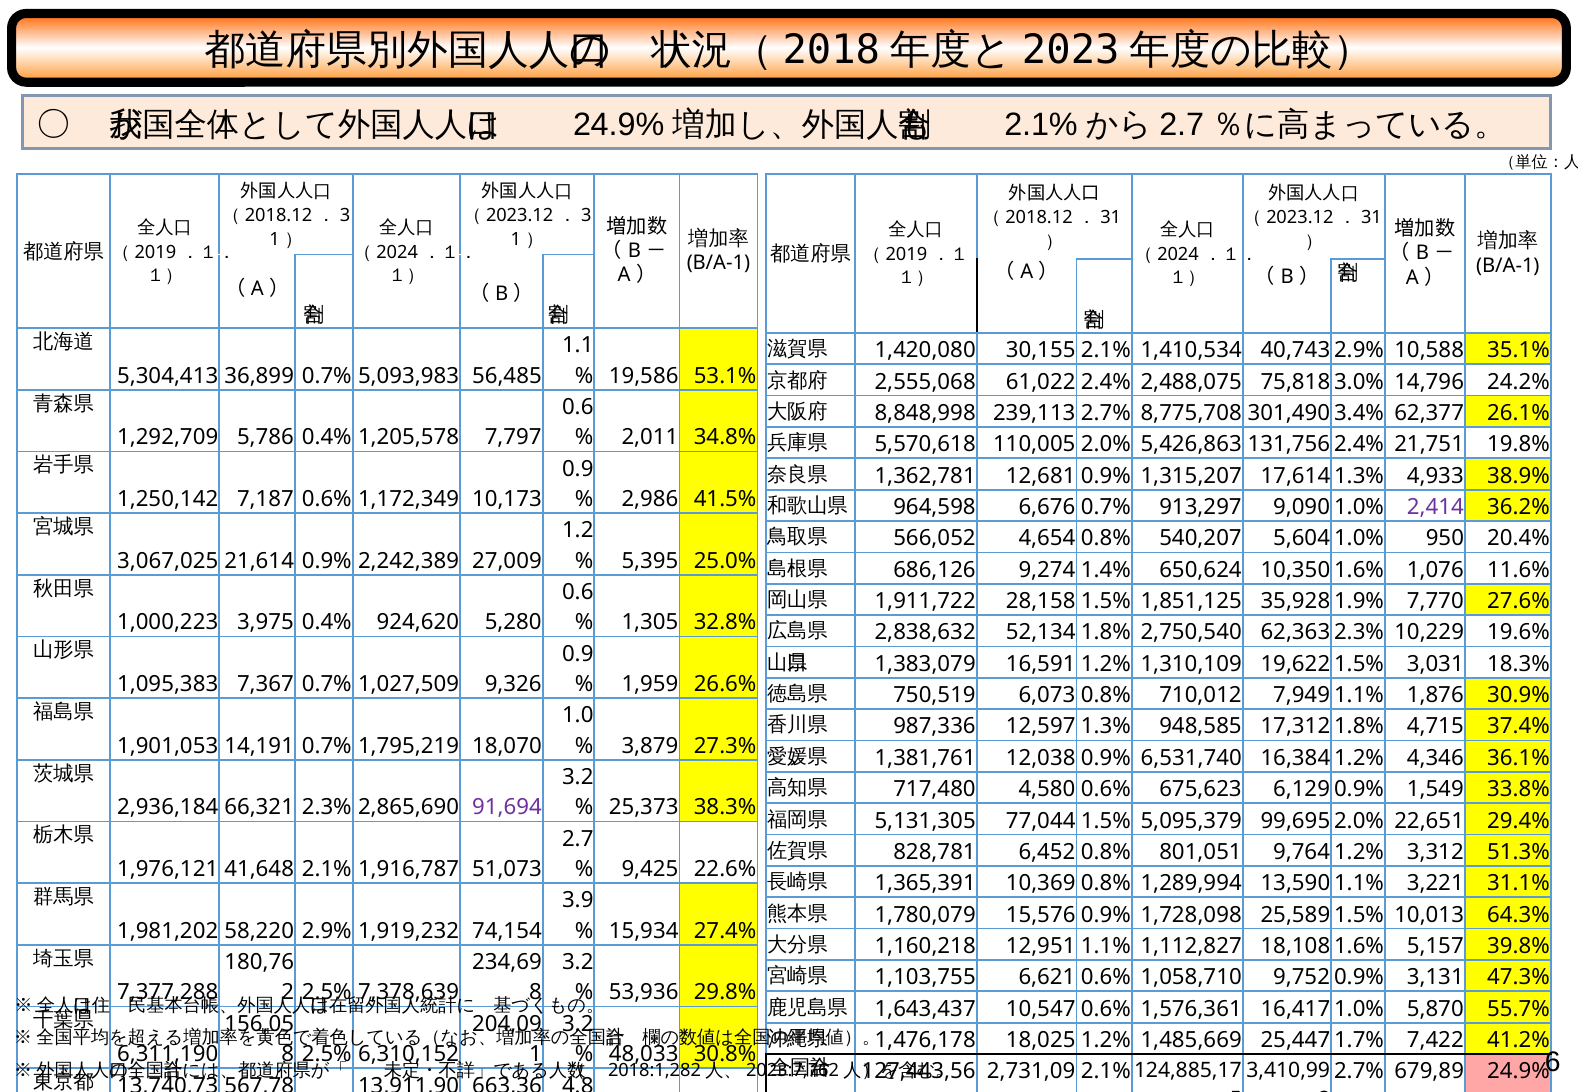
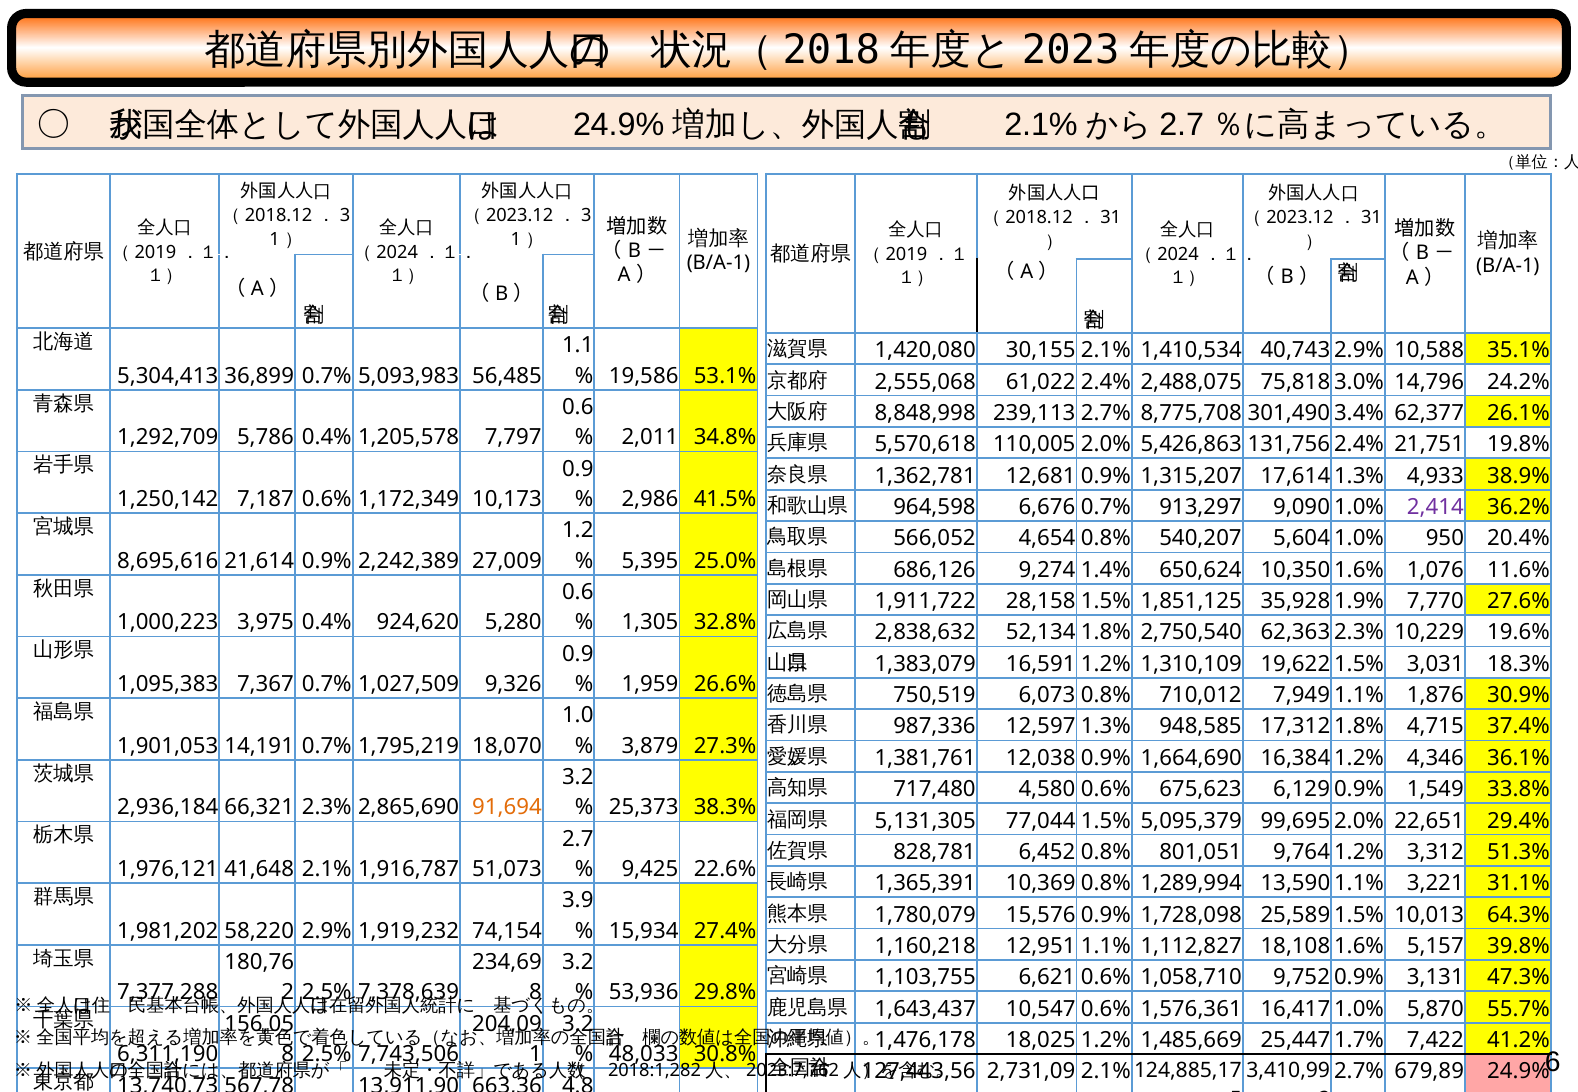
3,067,025: 3,067,025 -> 8,695,616 (168, 561)
6,531,740: 6,531,740 -> 1,664,690 (1191, 758)
91,694 colour: purple -> orange (507, 808)
6,310,152: 6,310,152 -> 7,743,506 (409, 1055)
